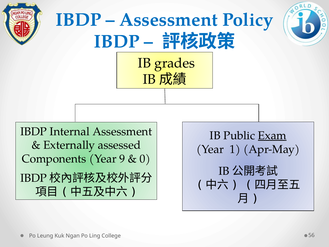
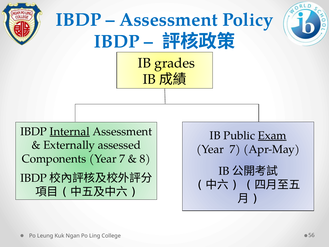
Internal underline: none -> present (70, 131)
1: 1 -> 7 (235, 149)
Components Year 9: 9 -> 7 (122, 159)
0: 0 -> 8 (145, 159)
